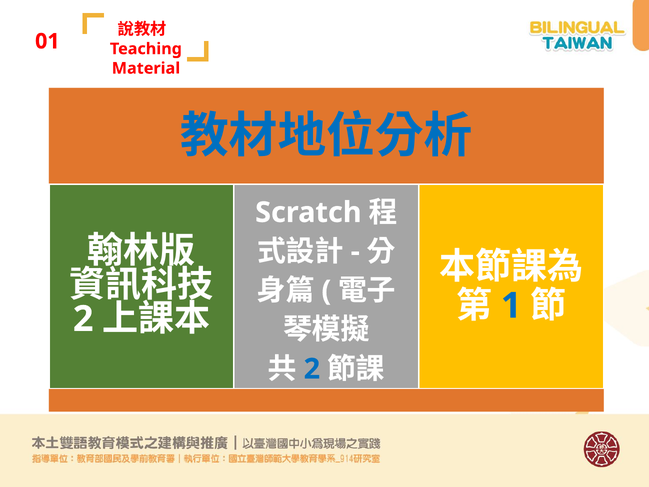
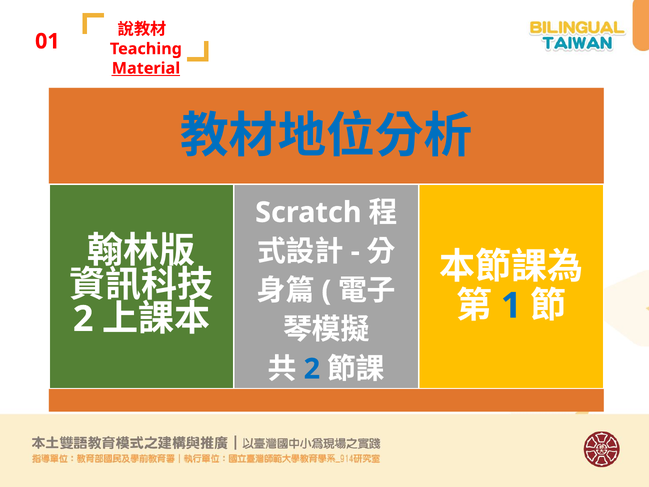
Material underline: none -> present (146, 68)
